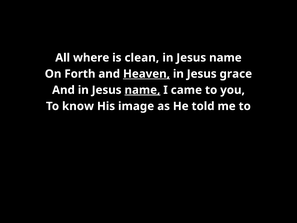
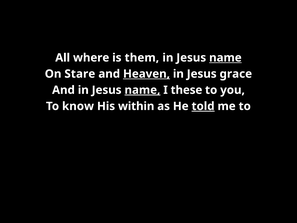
clean: clean -> them (142, 58)
name underline: none -> present (225, 58)
Forth: Forth -> Stare (80, 74)
came: came -> these (186, 90)
image: image -> within (136, 106)
told underline: none -> present (203, 106)
